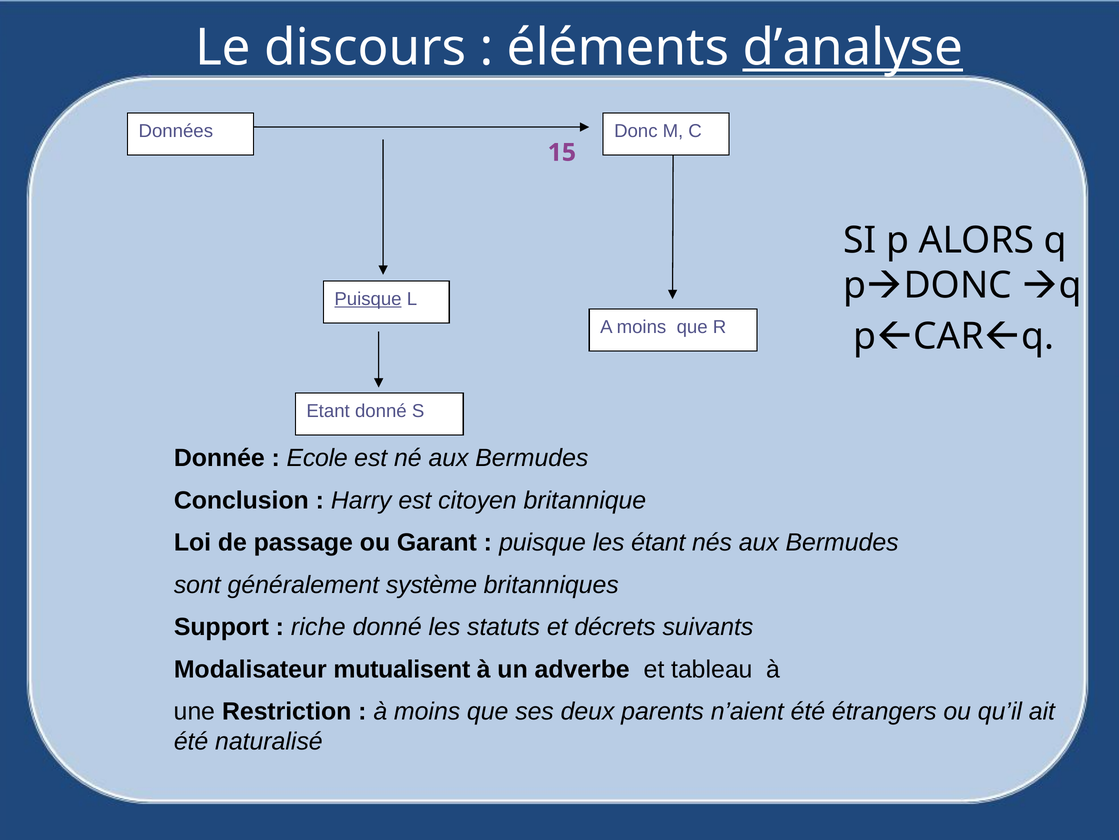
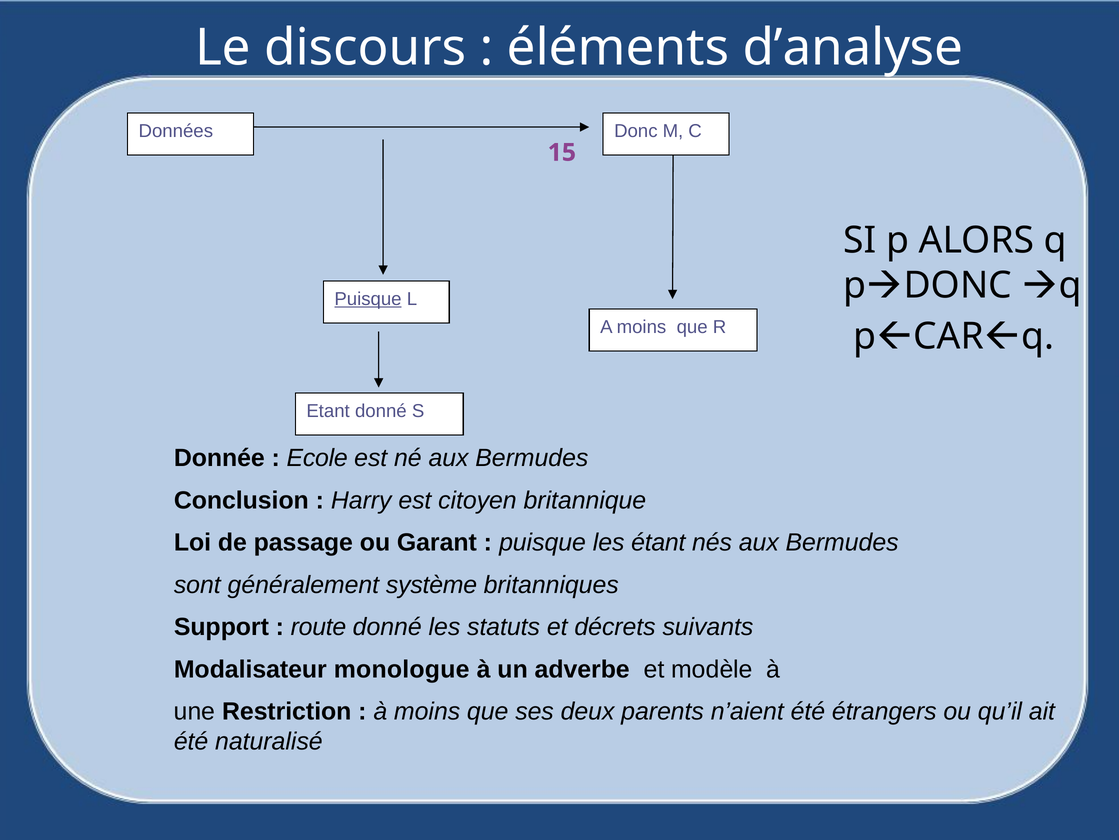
d’analyse underline: present -> none (853, 48)
riche: riche -> route (318, 627)
mutualisent: mutualisent -> monologue (402, 669)
tableau: tableau -> modèle (712, 669)
